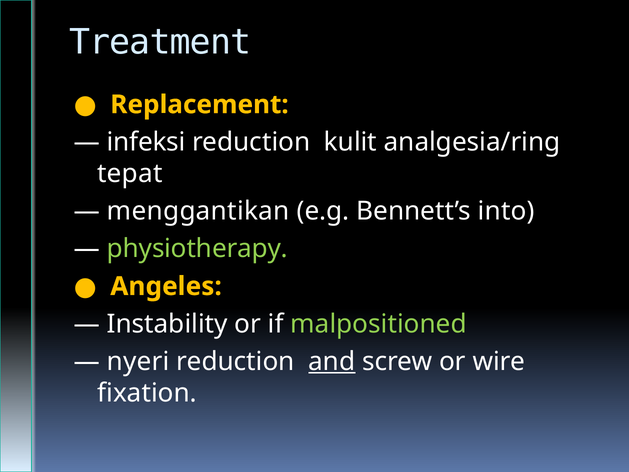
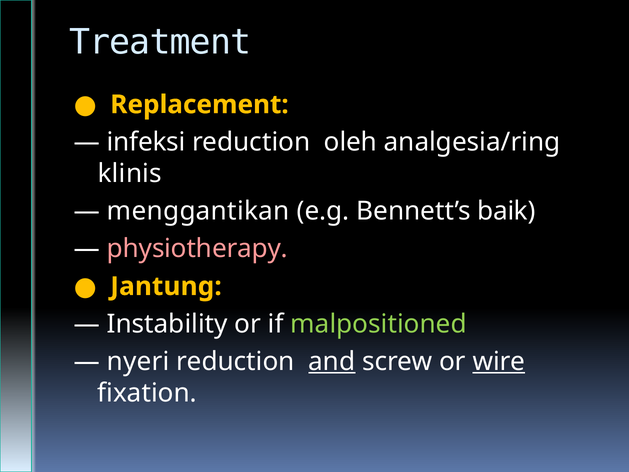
kulit: kulit -> oleh (351, 142)
tepat: tepat -> klinis (130, 174)
into: into -> baik (506, 211)
physiotherapy colour: light green -> pink (197, 249)
Angeles: Angeles -> Jantung (166, 286)
wire underline: none -> present (499, 361)
